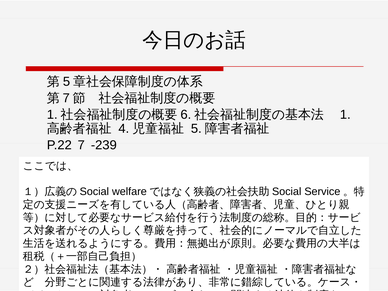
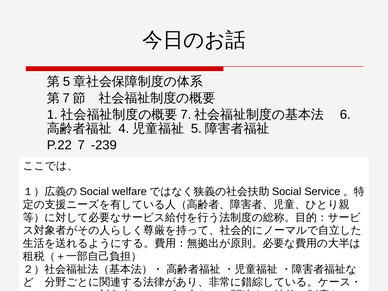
6: 6 -> 7 (186, 115)
1: 1 -> 6 (345, 115)
